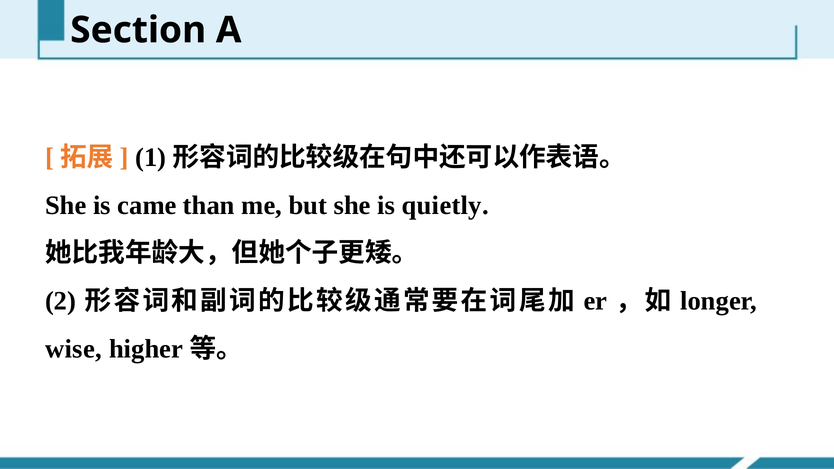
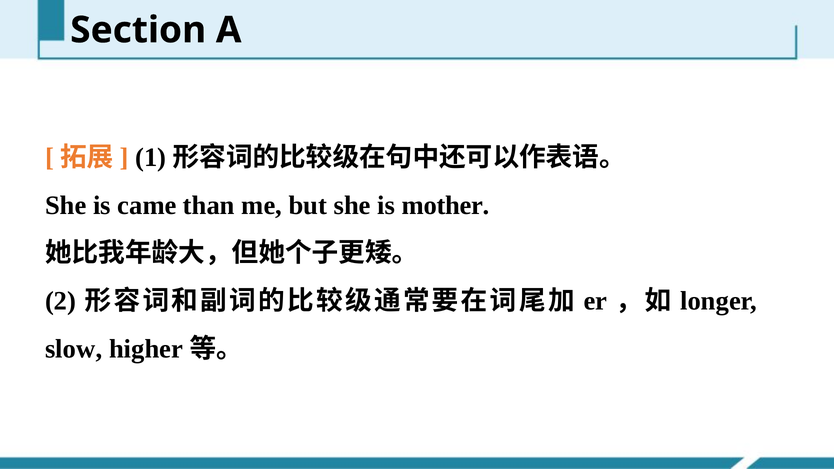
quietly: quietly -> mother (446, 205)
wise: wise -> slow (74, 349)
